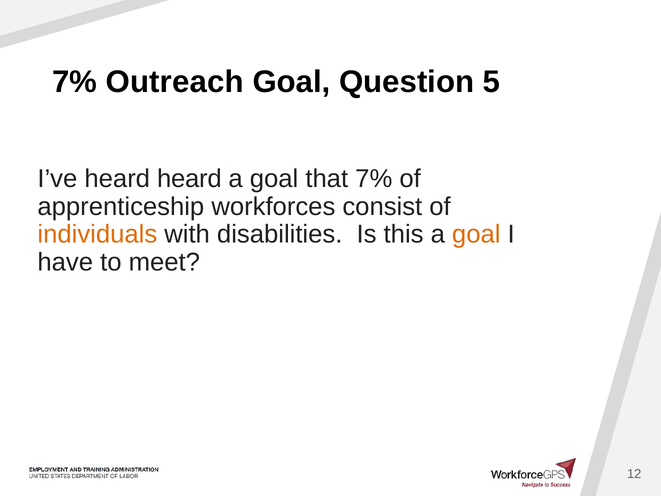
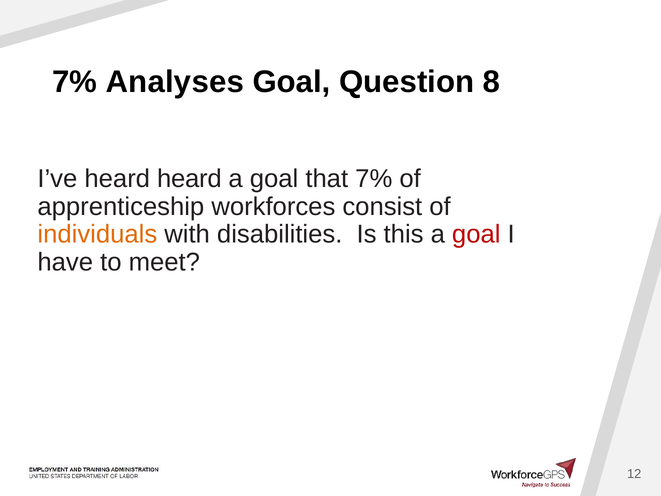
Outreach: Outreach -> Analyses (175, 82)
5: 5 -> 8 (491, 82)
goal colour: orange -> red (476, 234)
